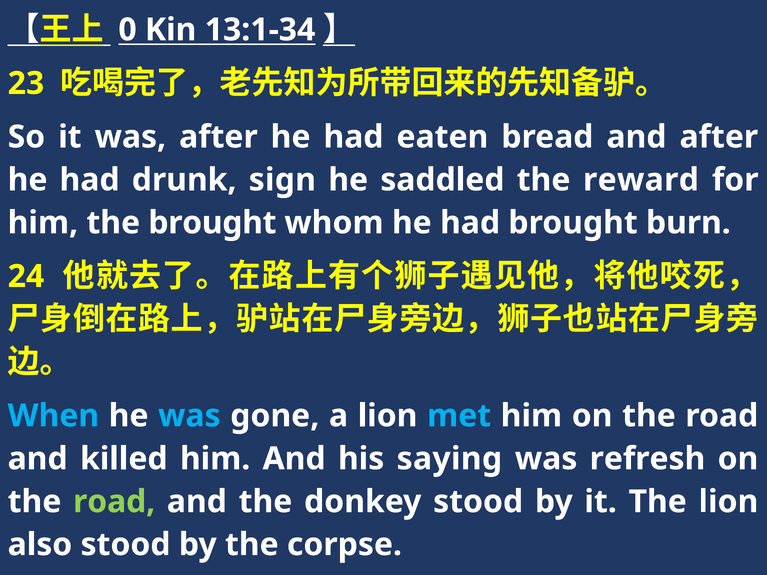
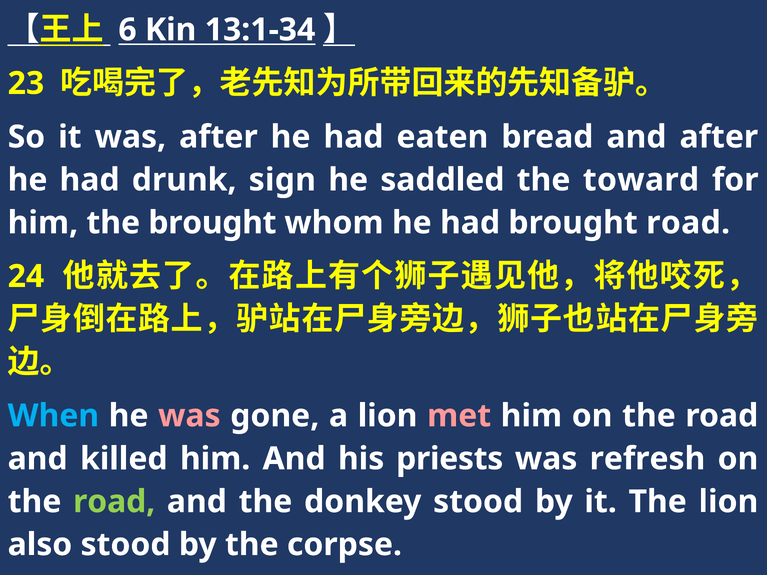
0: 0 -> 6 (128, 30)
reward: reward -> toward (641, 180)
brought burn: burn -> road (688, 223)
was colour: light blue -> pink (189, 416)
met colour: light blue -> pink (459, 416)
saying: saying -> priests (450, 459)
